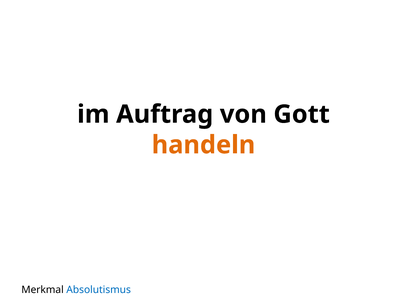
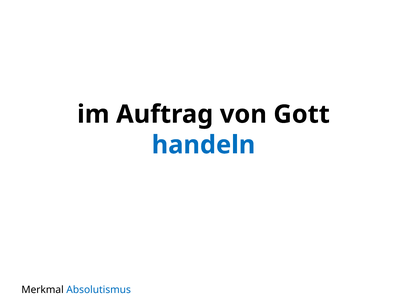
handeln colour: orange -> blue (203, 145)
